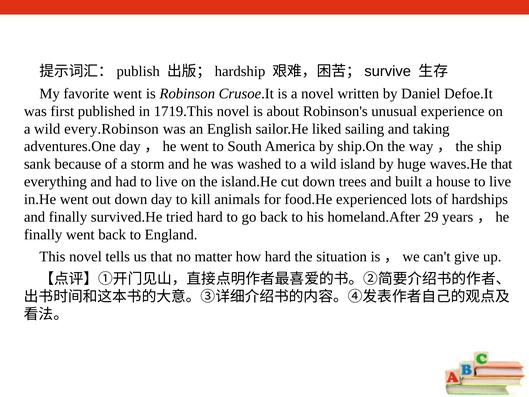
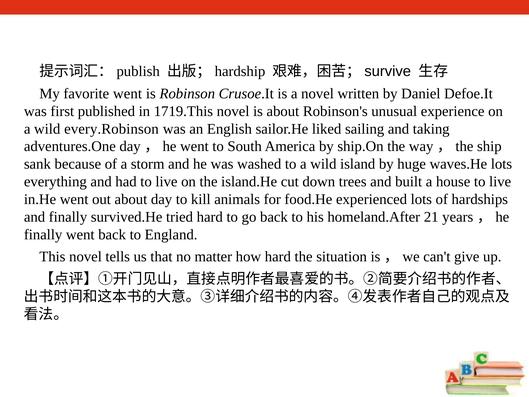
waves.He that: that -> lots (501, 164)
out down: down -> about (131, 199)
29: 29 -> 21 (431, 217)
